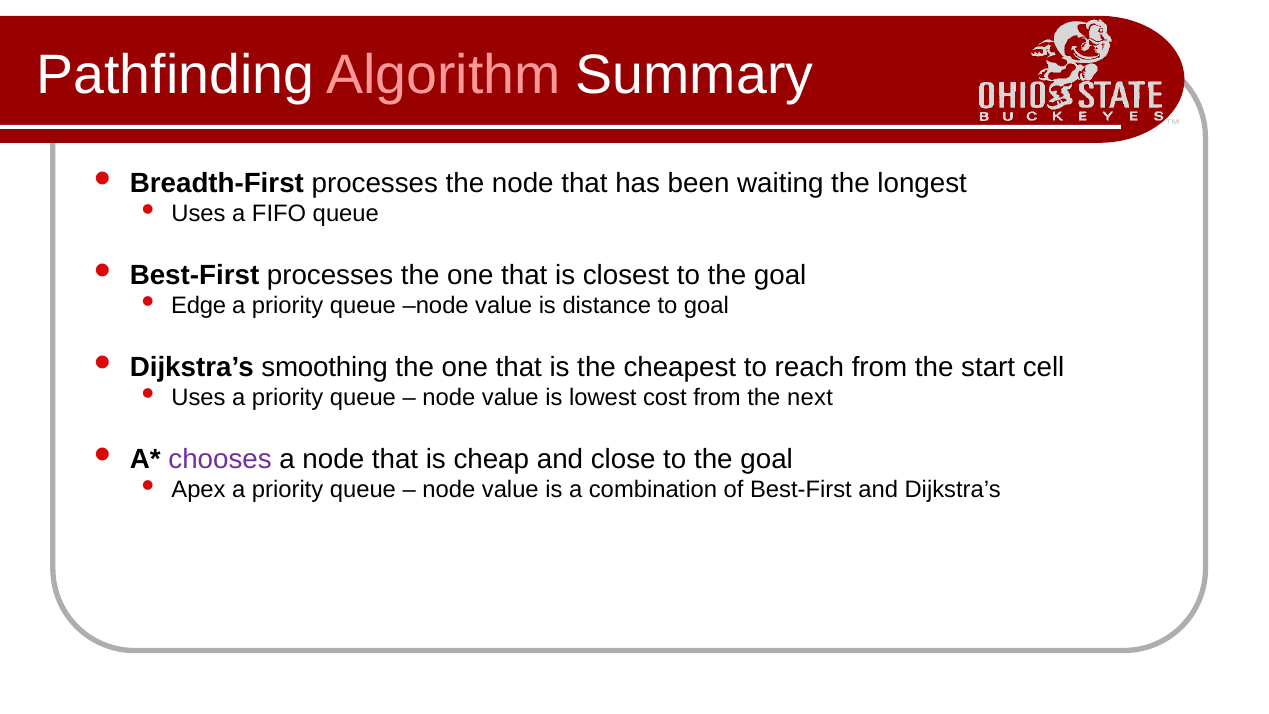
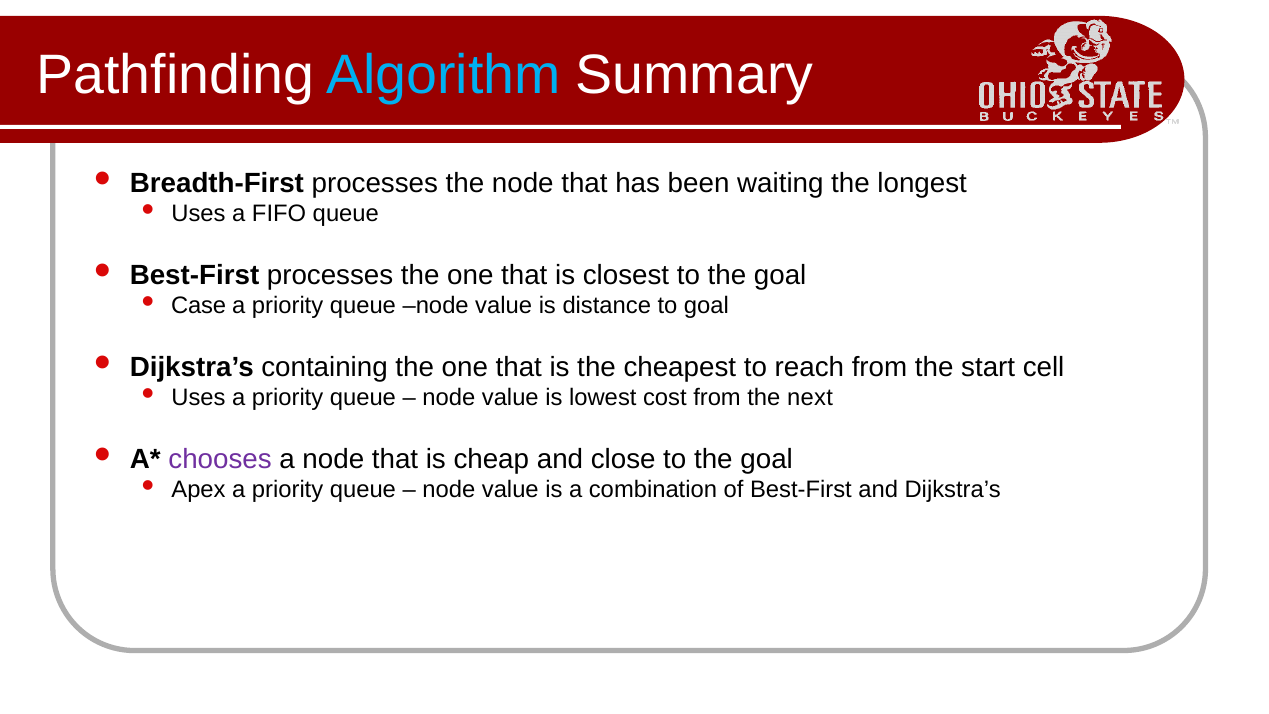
Algorithm colour: pink -> light blue (443, 75)
Edge: Edge -> Case (199, 305)
smoothing: smoothing -> containing (325, 367)
